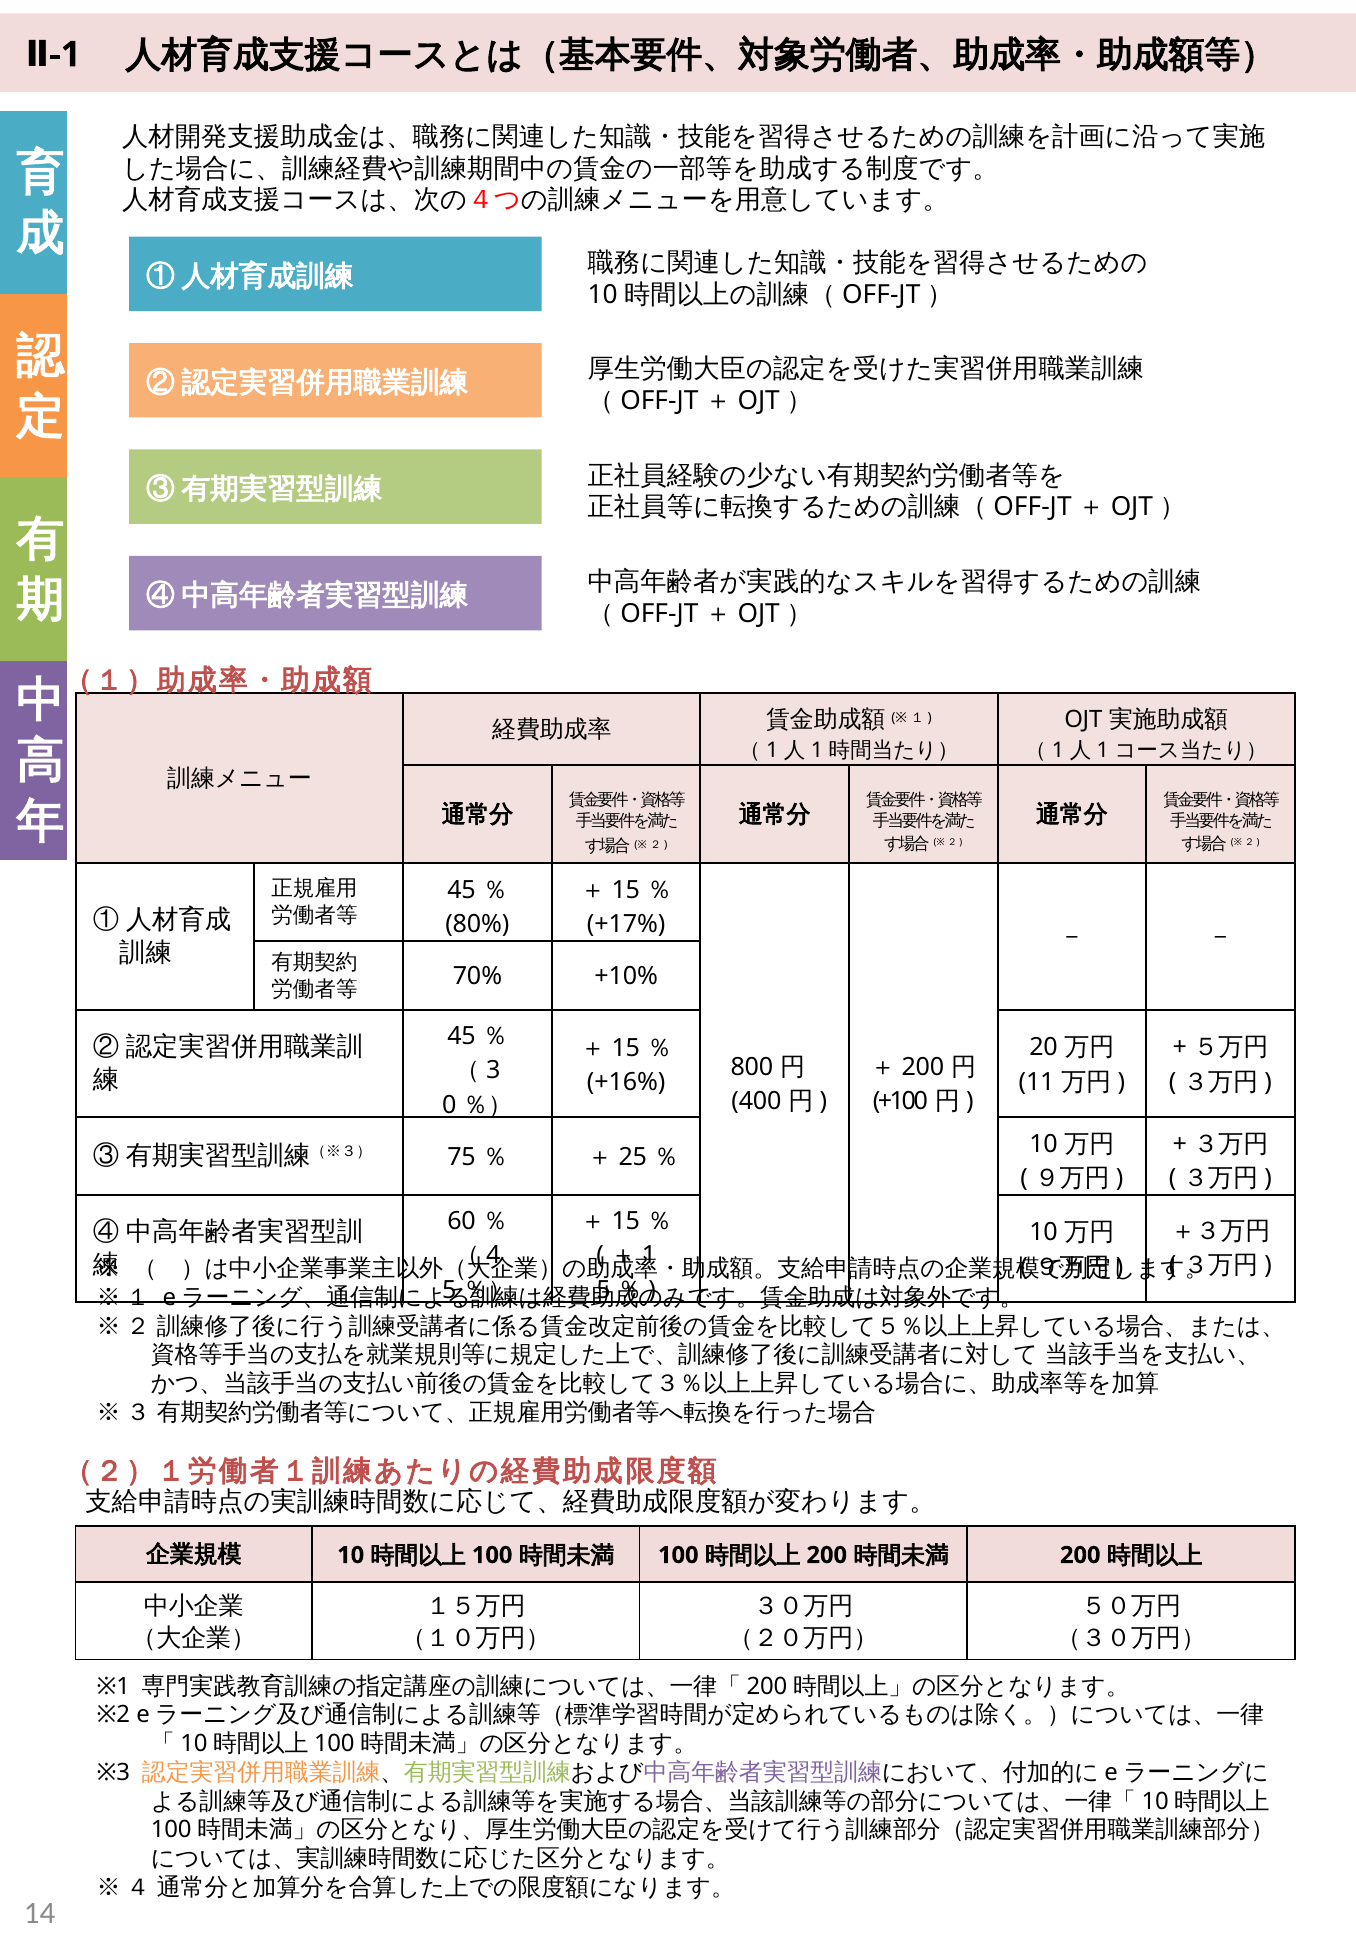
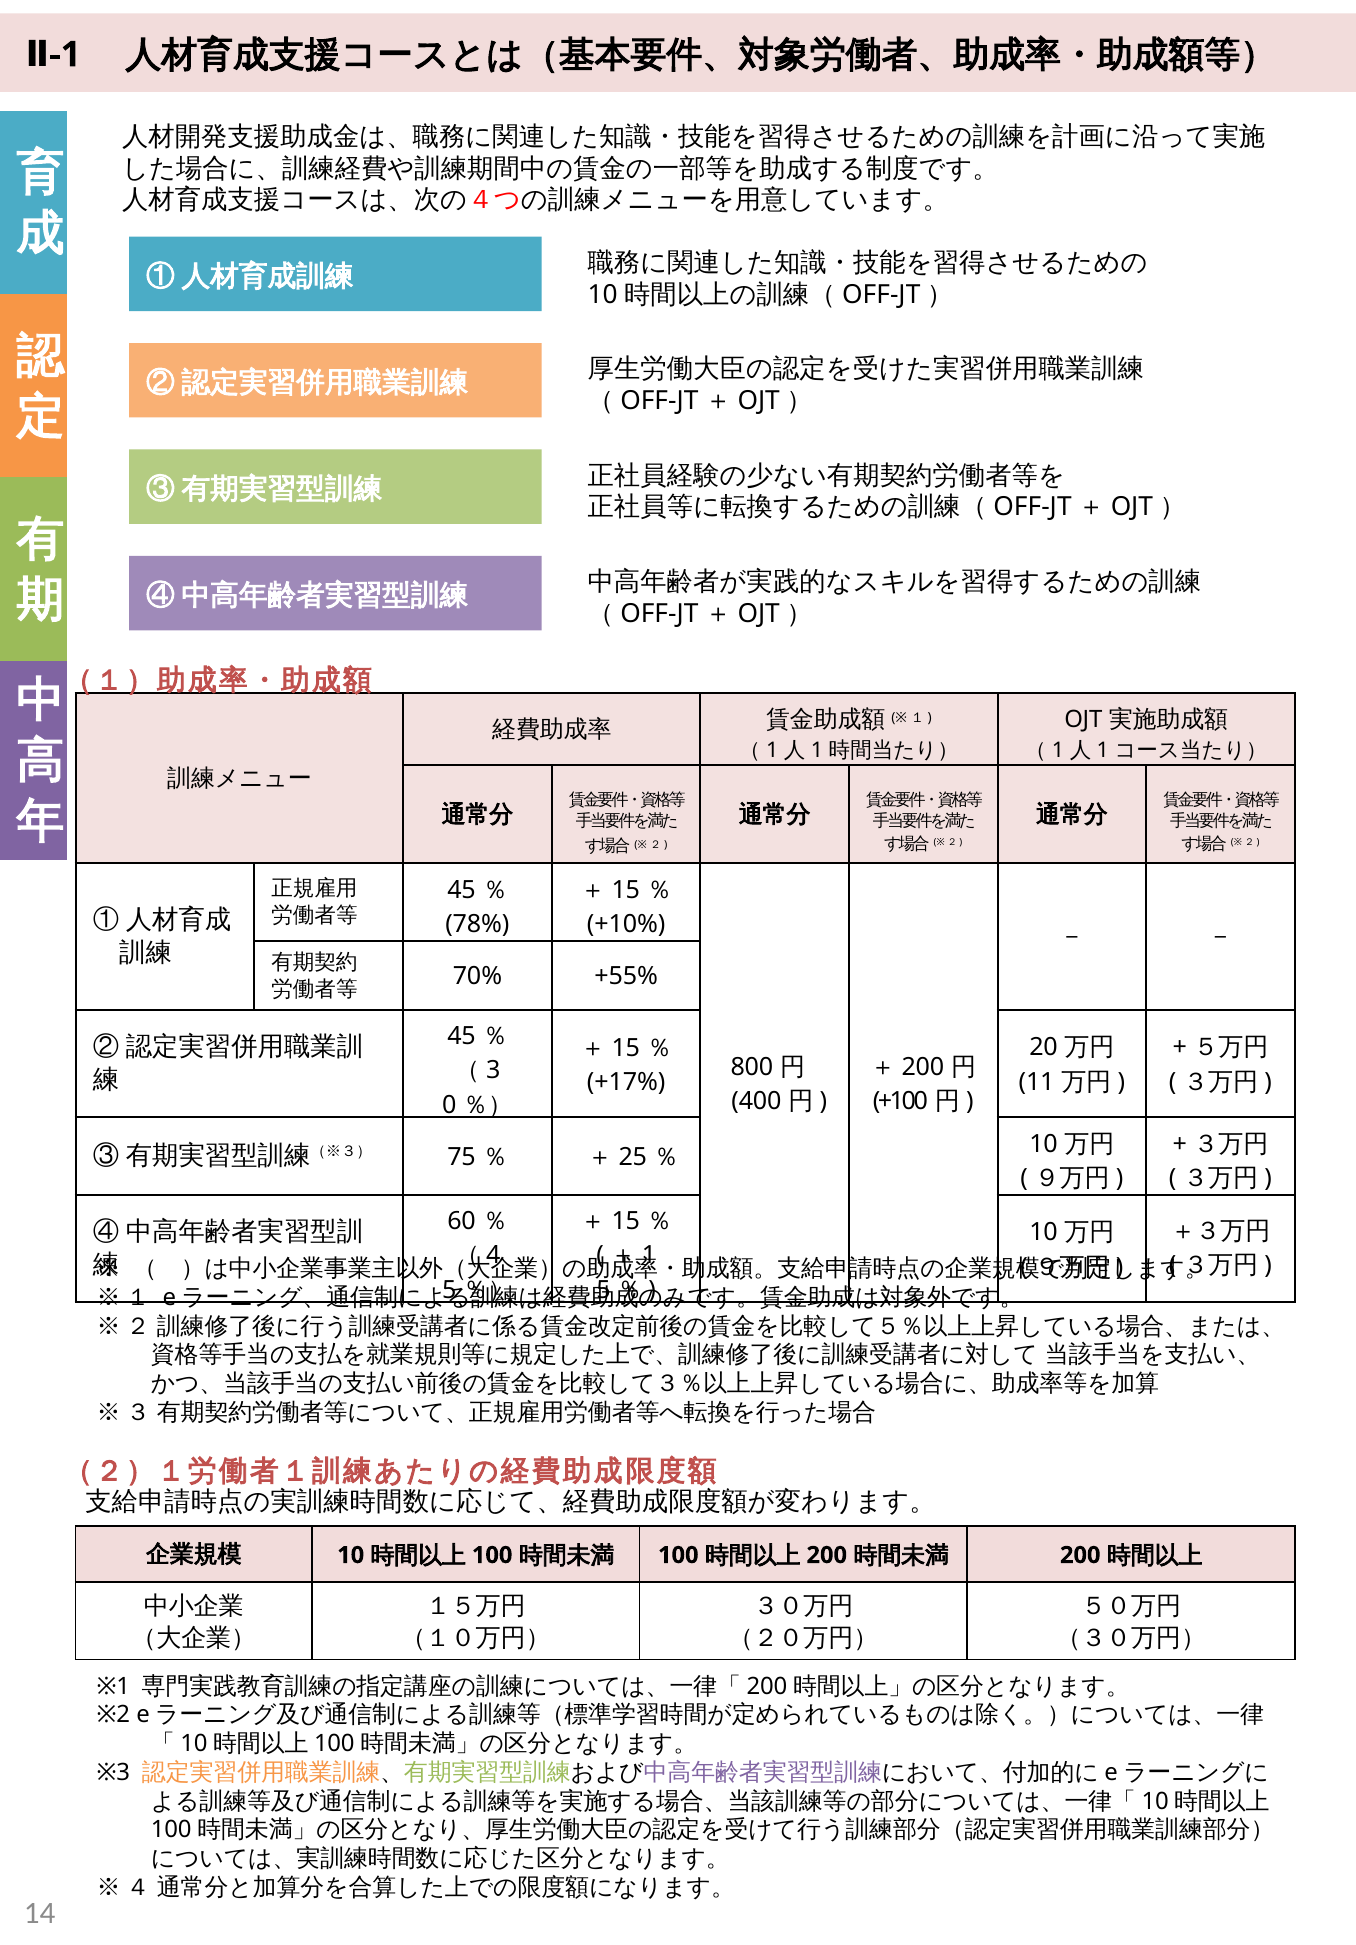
80%: 80% -> 78% (477, 925)
+17%: +17% -> +10% (626, 925)
+10%: +10% -> +55% (626, 977)
+16%: +16% -> +17% (626, 1082)
